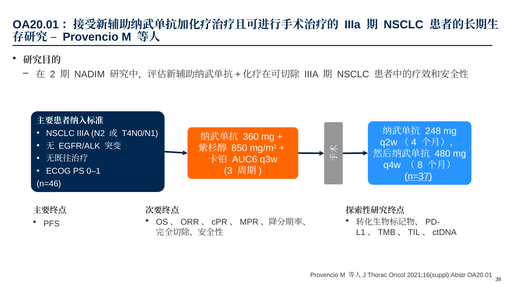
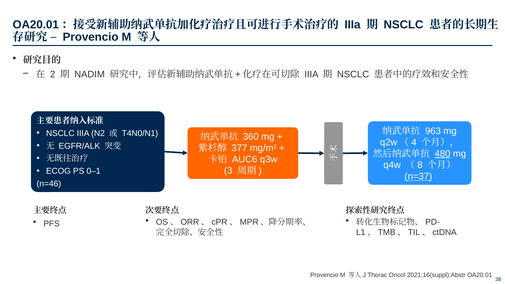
248: 248 -> 963 (433, 131)
850: 850 -> 377 (239, 148)
480 underline: none -> present (442, 154)
